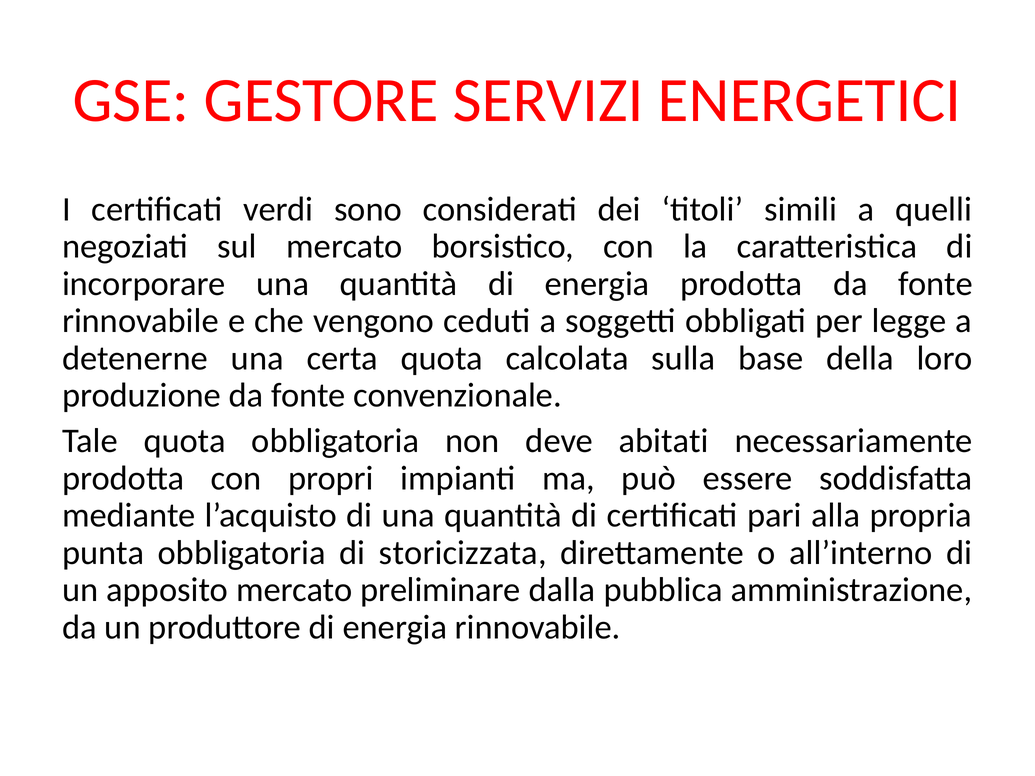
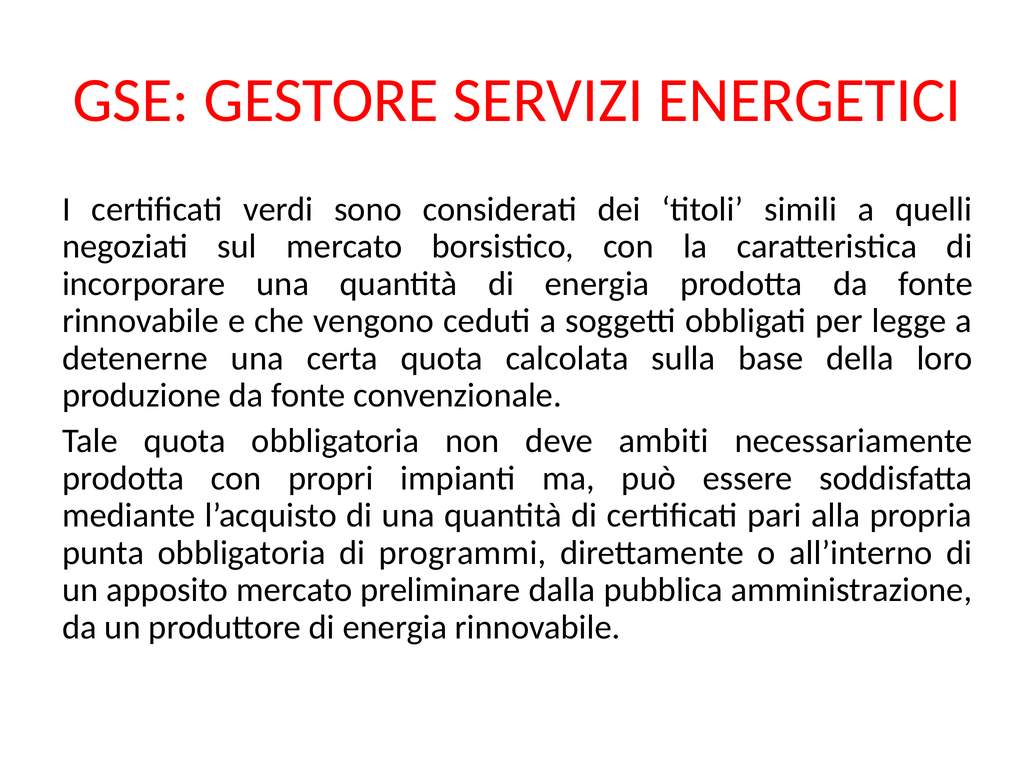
abitati: abitati -> ambiti (664, 441)
storicizzata: storicizzata -> programmi (463, 553)
